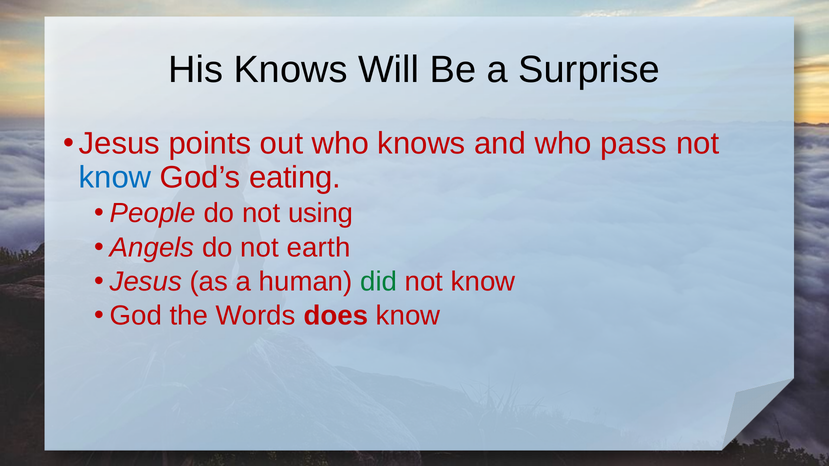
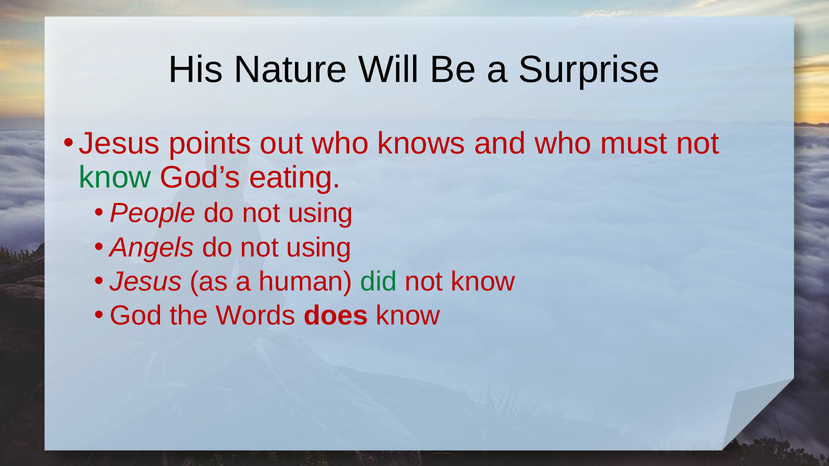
His Knows: Knows -> Nature (291, 70)
pass: pass -> must (634, 144)
know colour: blue -> green (115, 177)
Angels do not earth: earth -> using (319, 248)
